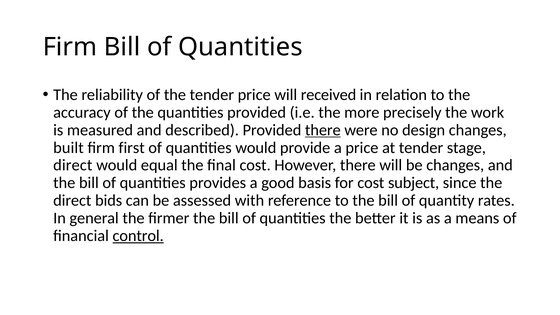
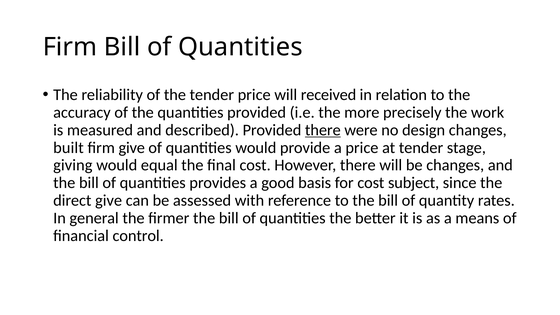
firm first: first -> give (132, 148)
direct: direct -> giving (73, 165)
direct bids: bids -> give (109, 201)
control underline: present -> none (138, 236)
